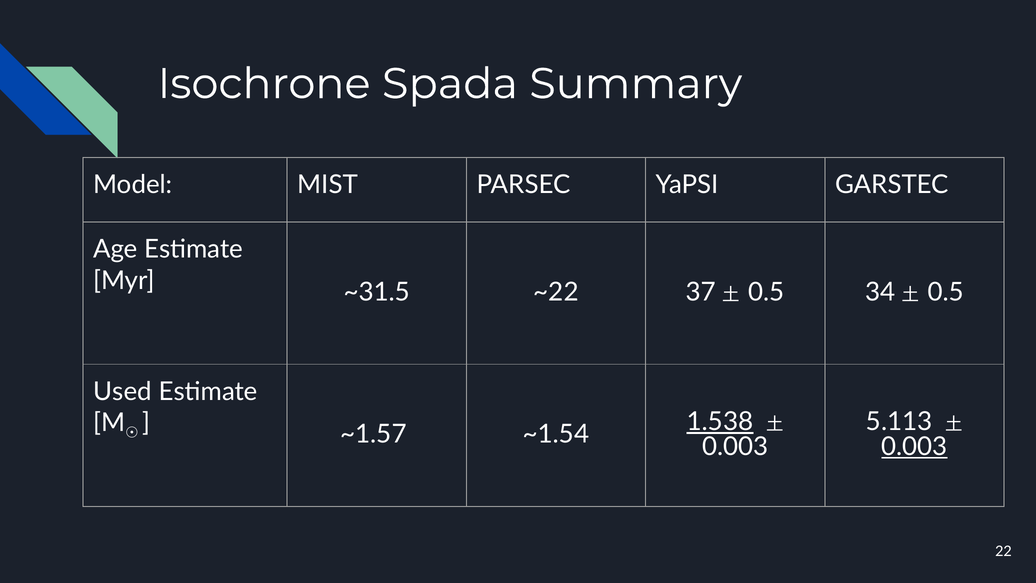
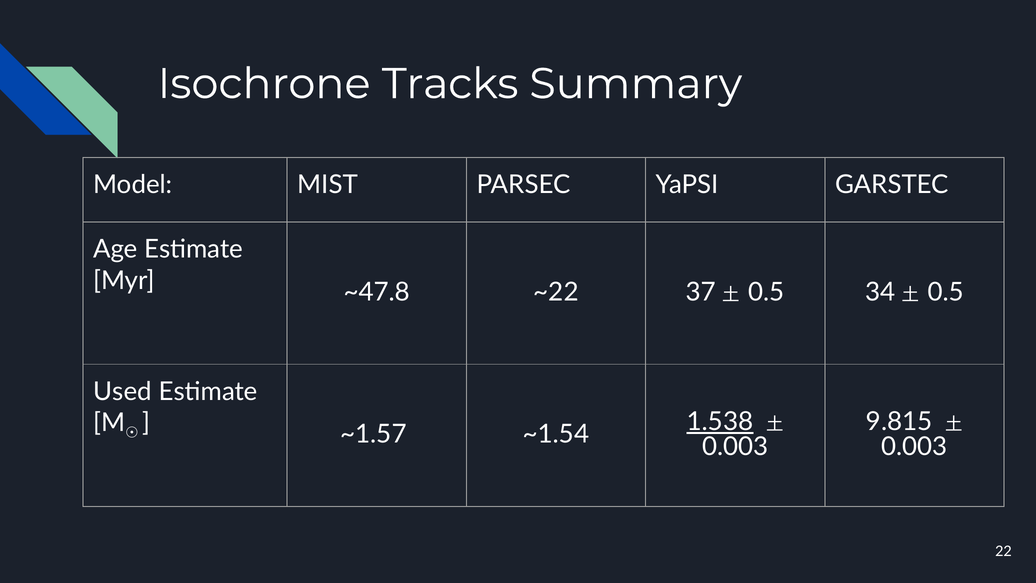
Spada: Spada -> Tracks (450, 84)
~31.5: ~31.5 -> ~47.8 (377, 292)
5.113: 5.113 -> 9.815 (899, 422)
0.003 underline: present -> none (914, 447)
